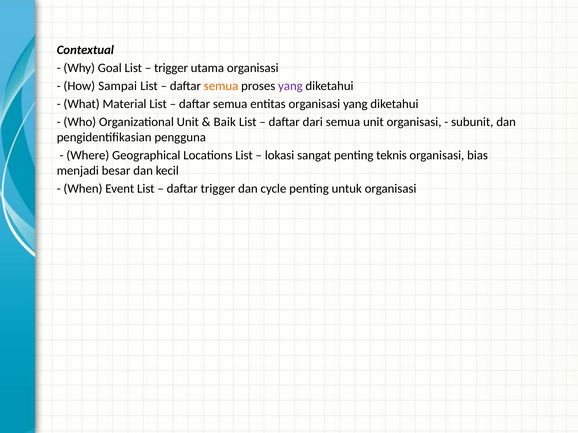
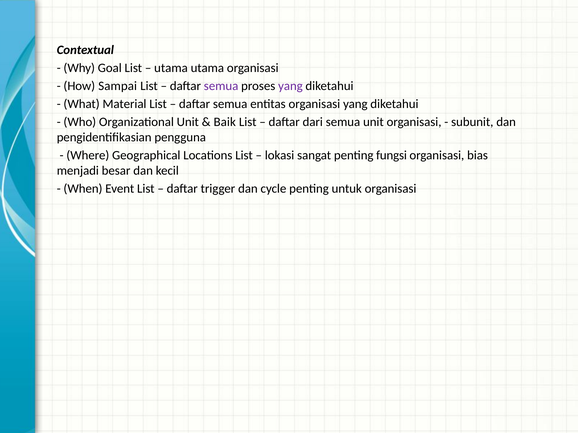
trigger: trigger -> utama (171, 68)
semua colour: orange -> purple (221, 86)
teknis: teknis -> fungsi (391, 155)
